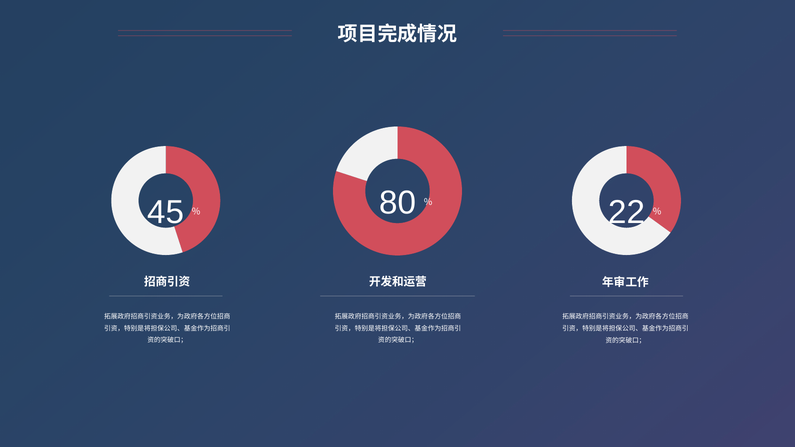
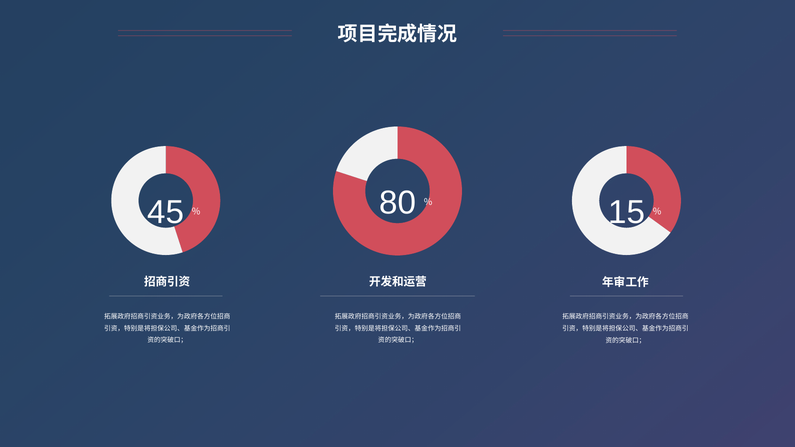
22: 22 -> 15 (627, 212)
